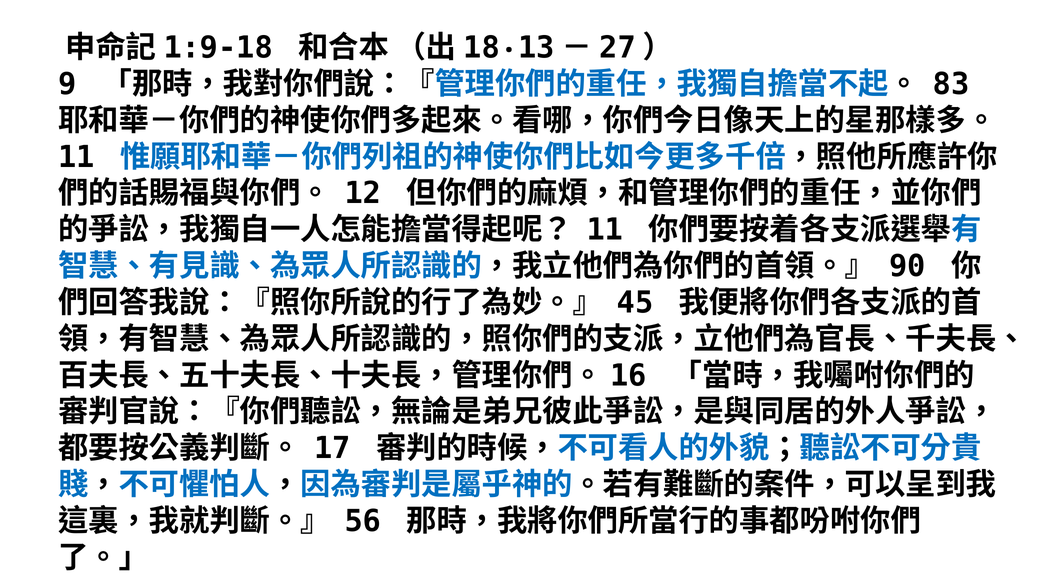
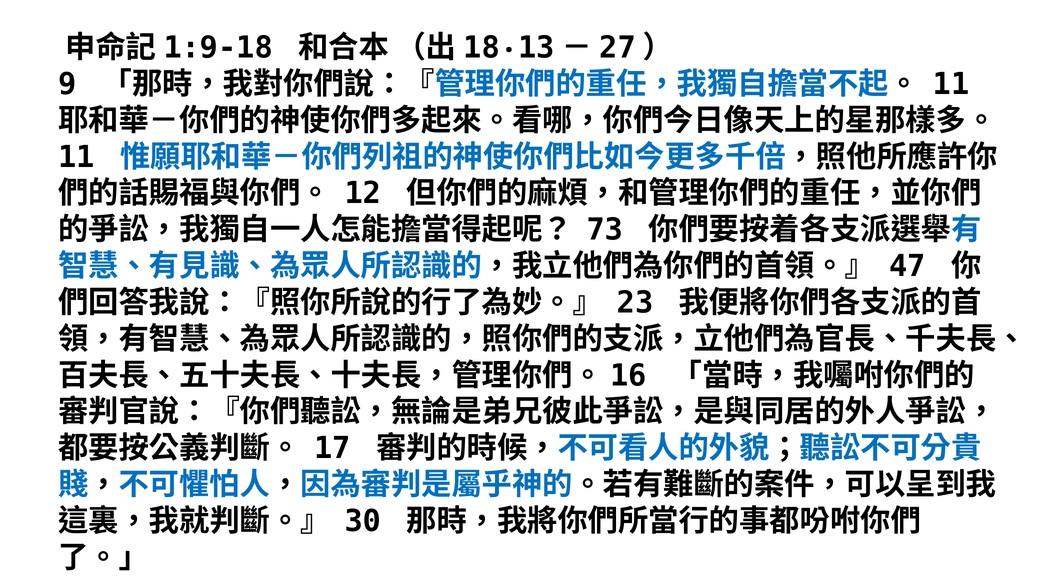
83: 83 -> 11 (951, 84)
11: 11 -> 73 (605, 230)
90: 90 -> 47 (907, 266)
45: 45 -> 23 (635, 302)
56: 56 -> 30 (363, 521)
